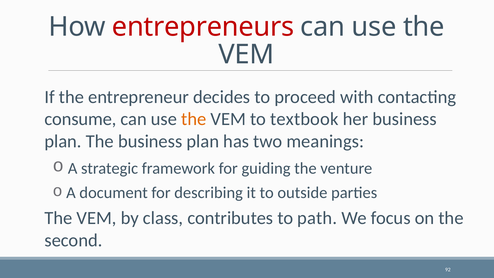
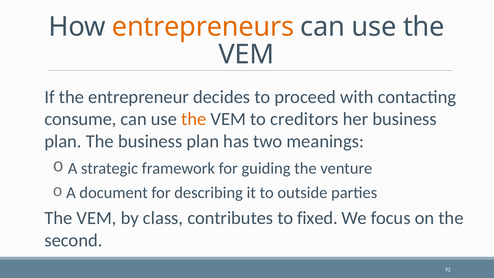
entrepreneurs colour: red -> orange (203, 27)
textbook: textbook -> creditors (304, 119)
path: path -> fixed (317, 218)
